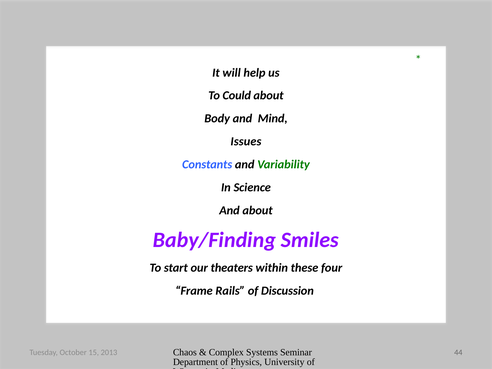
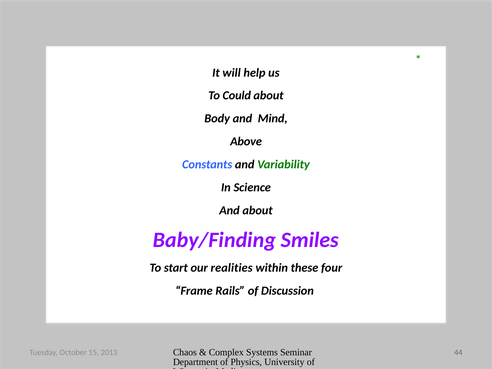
Issues: Issues -> Above (246, 142)
theaters: theaters -> realities (232, 268)
